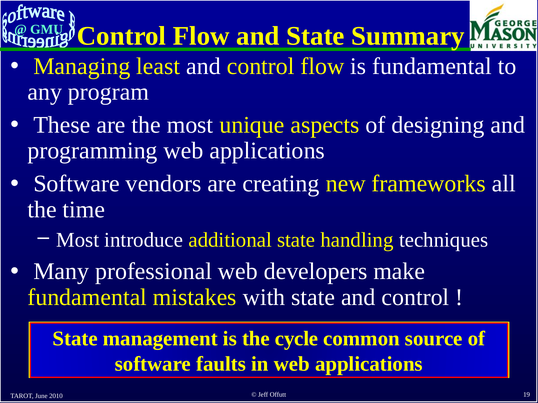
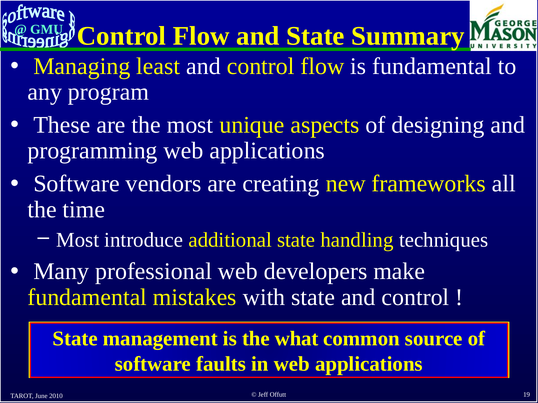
cycle: cycle -> what (297, 339)
